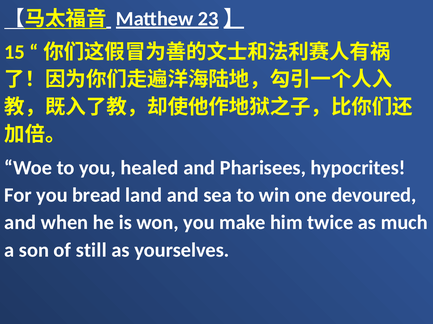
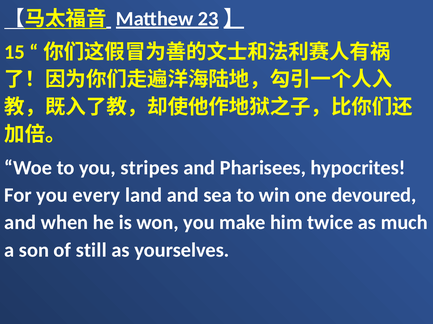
healed: healed -> stripes (149, 168)
bread: bread -> every (96, 196)
